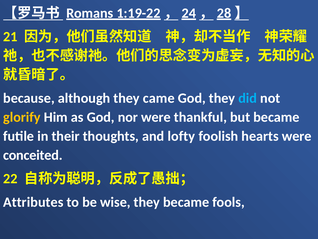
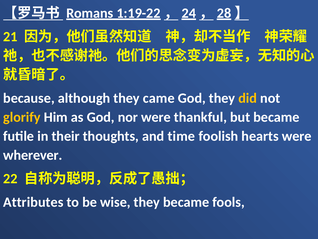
did colour: light blue -> yellow (248, 98)
lofty: lofty -> time (181, 136)
conceited: conceited -> wherever (33, 155)
